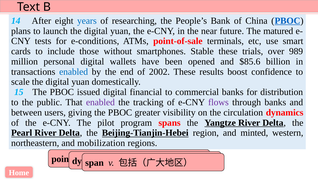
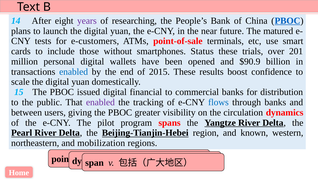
years colour: blue -> purple (87, 21)
e-conditions: e-conditions -> e-customers (95, 41)
Stable: Stable -> Status (202, 51)
989: 989 -> 201 (296, 51)
$85.6: $85.6 -> $90.9 (250, 61)
2002: 2002 -> 2015 (159, 72)
flows colour: purple -> blue (218, 102)
minted: minted -> known (254, 133)
